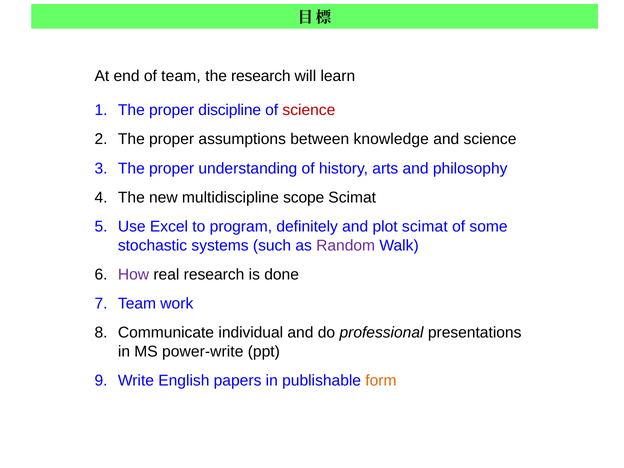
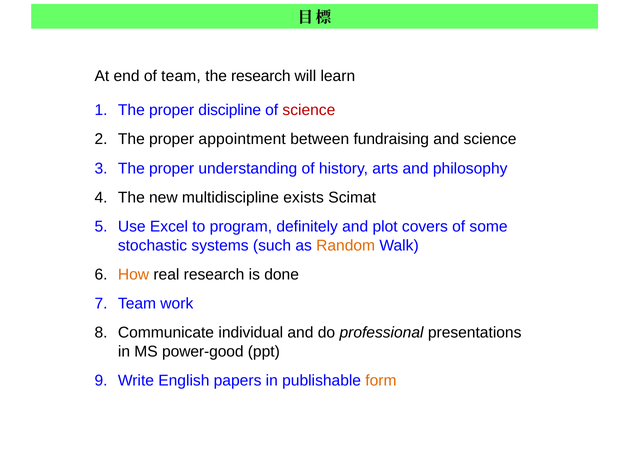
assumptions: assumptions -> appointment (242, 139)
knowledge: knowledge -> fundraising (391, 139)
scope: scope -> exists (304, 198)
plot scimat: scimat -> covers (425, 227)
Random colour: purple -> orange (346, 245)
How colour: purple -> orange (134, 274)
power-write: power-write -> power-good (203, 351)
